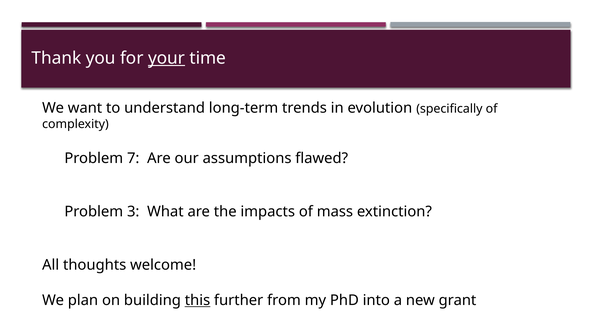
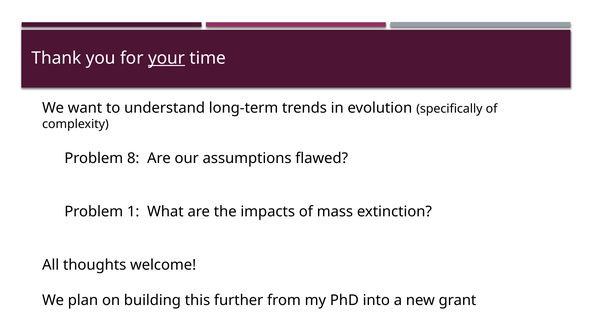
7: 7 -> 8 (133, 158)
3: 3 -> 1 (133, 212)
this underline: present -> none (197, 300)
